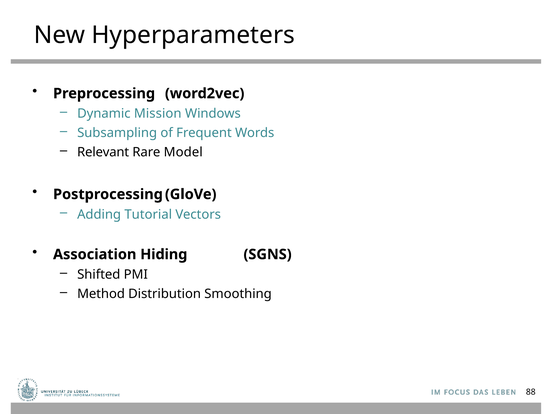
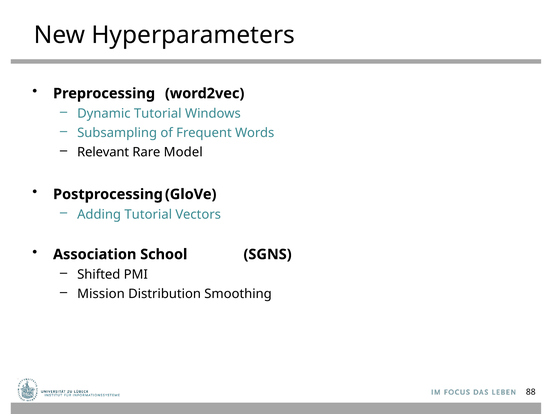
Dynamic Mission: Mission -> Tutorial (158, 114)
Hiding: Hiding -> School (164, 254)
Method: Method -> Mission (101, 294)
